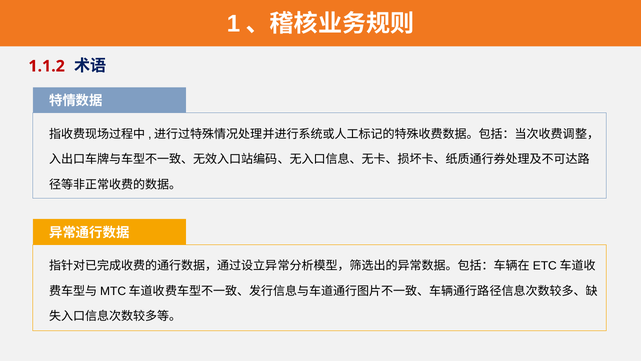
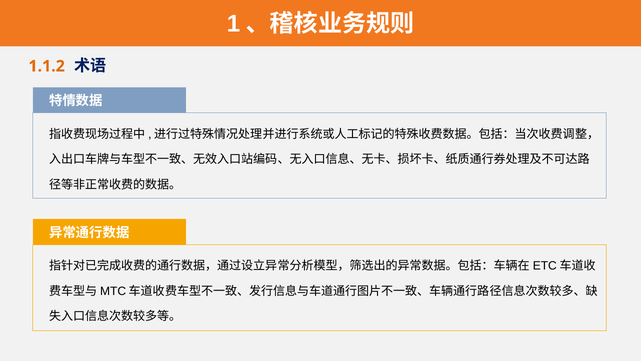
1.1.2 colour: red -> orange (47, 66)
